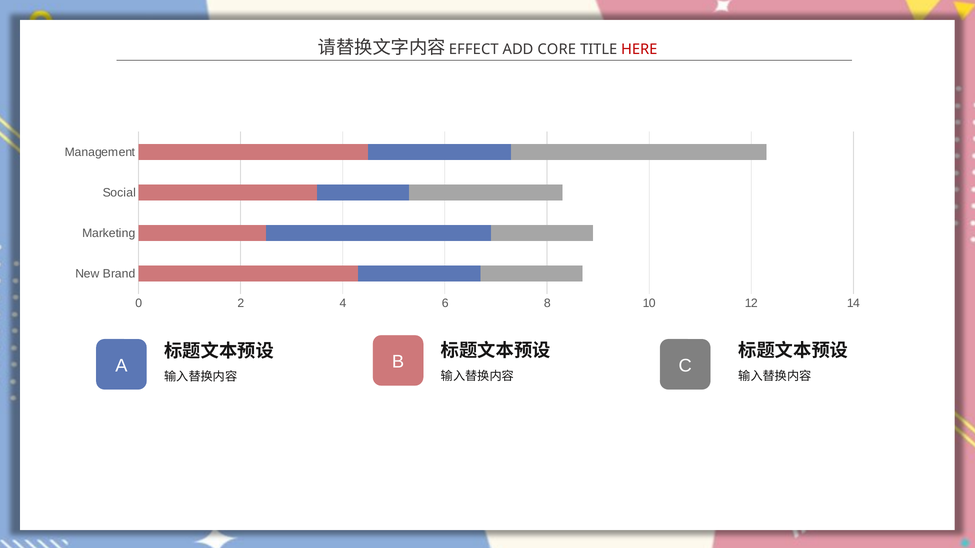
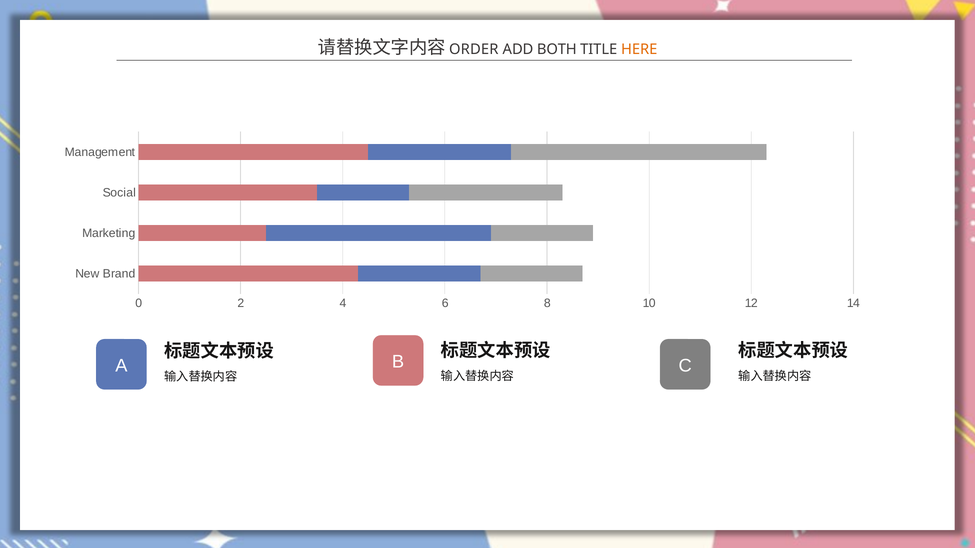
EFFECT: EFFECT -> ORDER (474, 49)
CORE: CORE -> BOTH (557, 49)
HERE colour: red -> orange (639, 49)
